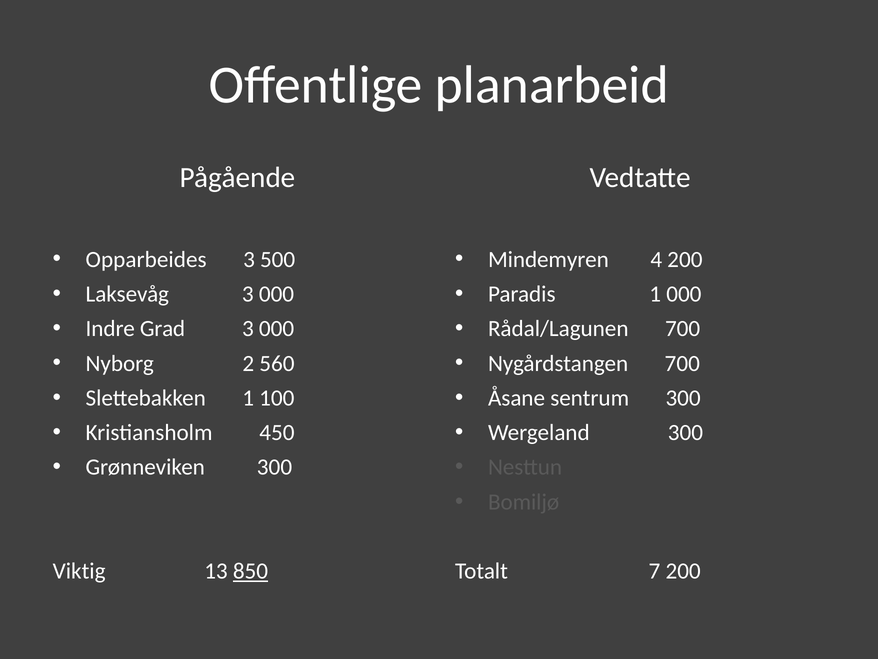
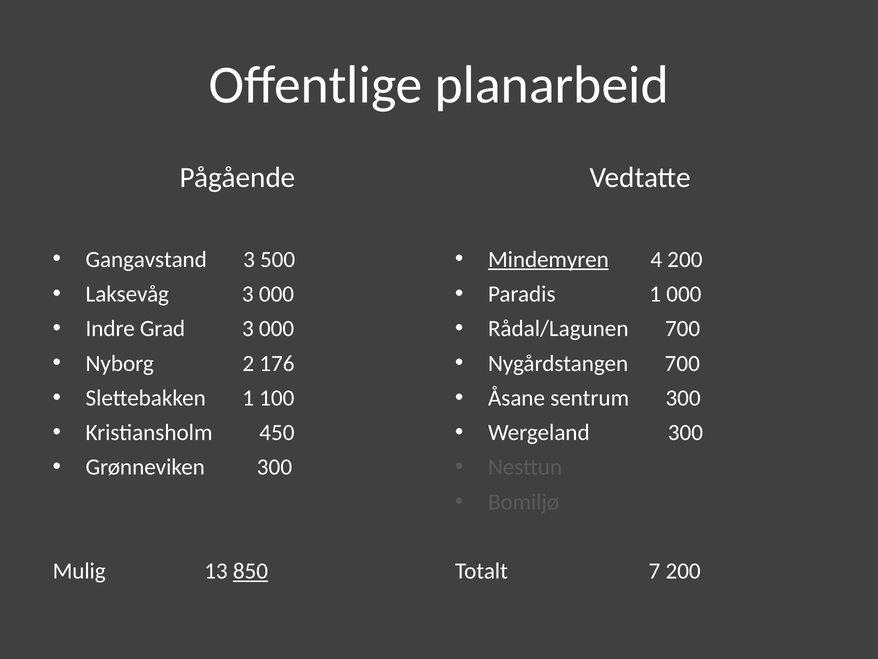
Opparbeides: Opparbeides -> Gangavstand (146, 259)
Mindemyren underline: none -> present (548, 259)
560: 560 -> 176 (277, 363)
Viktig: Viktig -> Mulig (79, 571)
